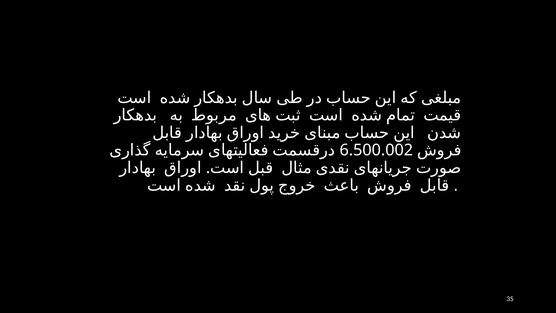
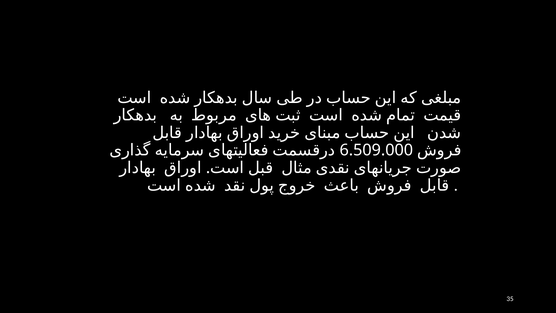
6.500.002: 6.500.002 -> 6.509.000 (376, 150)
